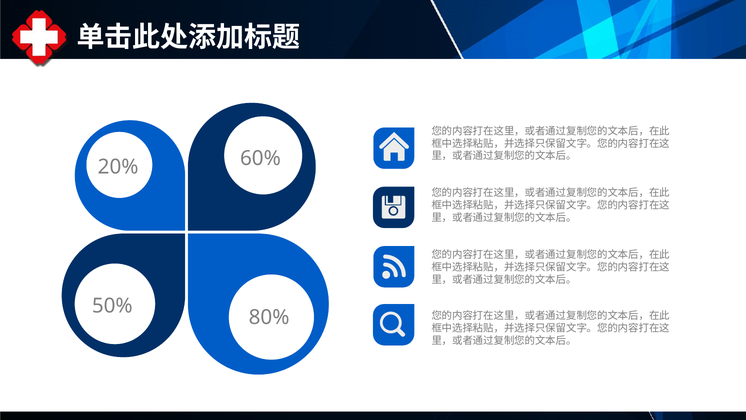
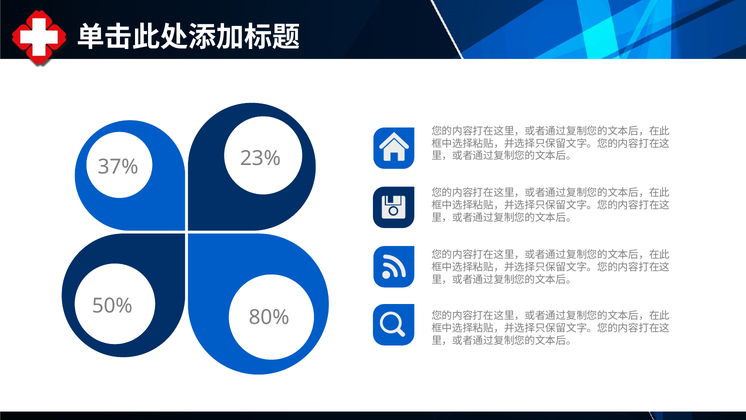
60%: 60% -> 23% (260, 158)
20%: 20% -> 37% (118, 167)
